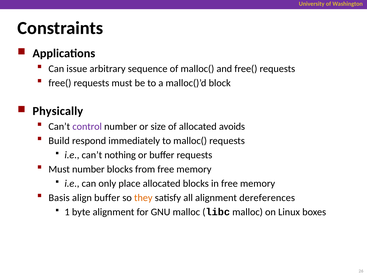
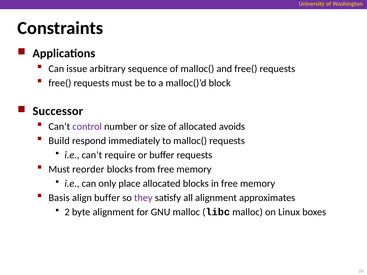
Physically: Physically -> Successor (58, 111)
nothing: nothing -> require (120, 155)
Must number: number -> reorder (88, 169)
they colour: orange -> purple (143, 198)
dereferences: dereferences -> approximates (267, 198)
1: 1 -> 2 (67, 212)
